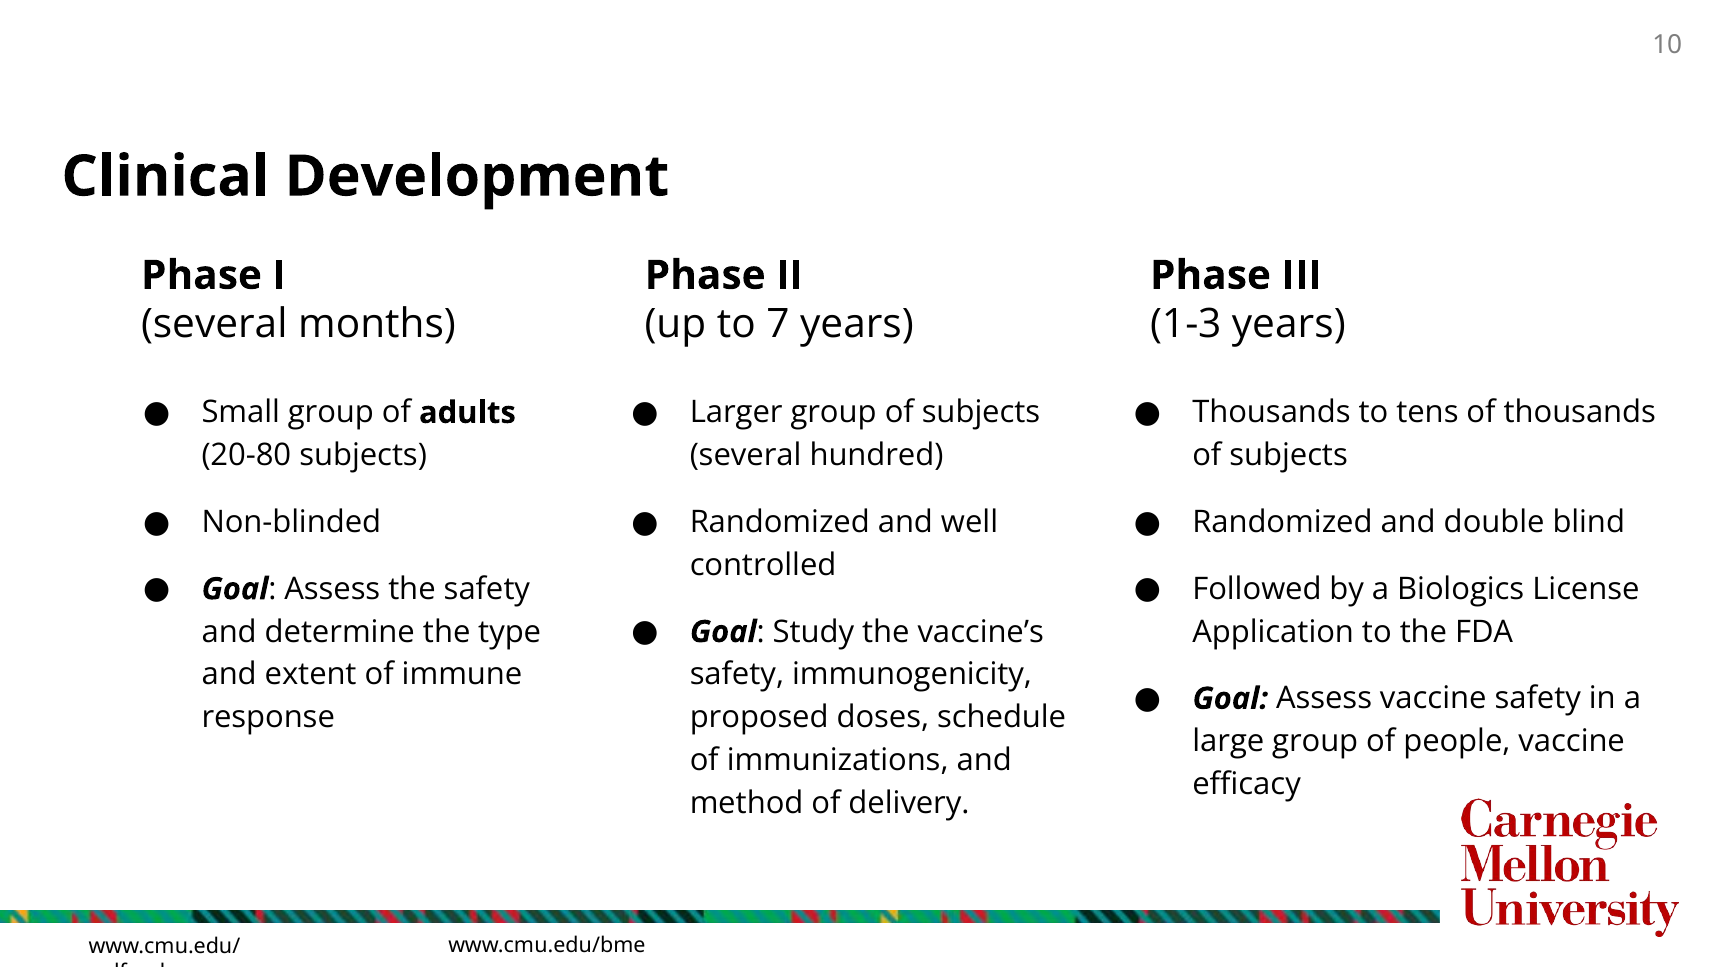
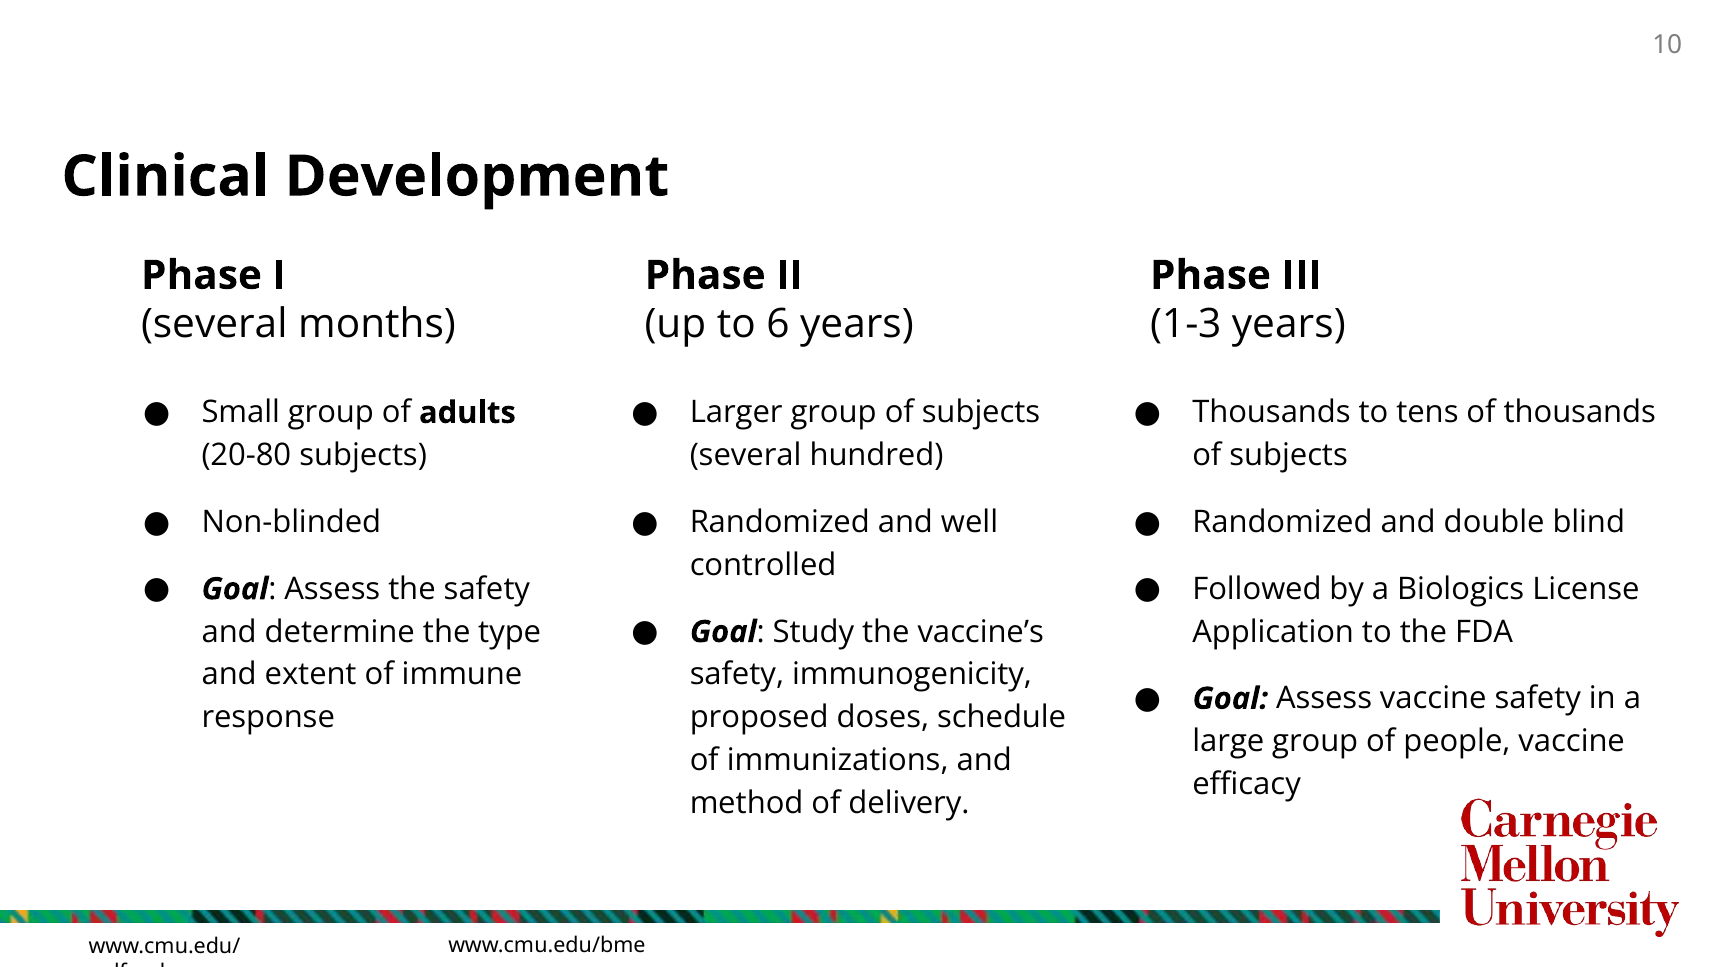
7: 7 -> 6 (778, 324)
